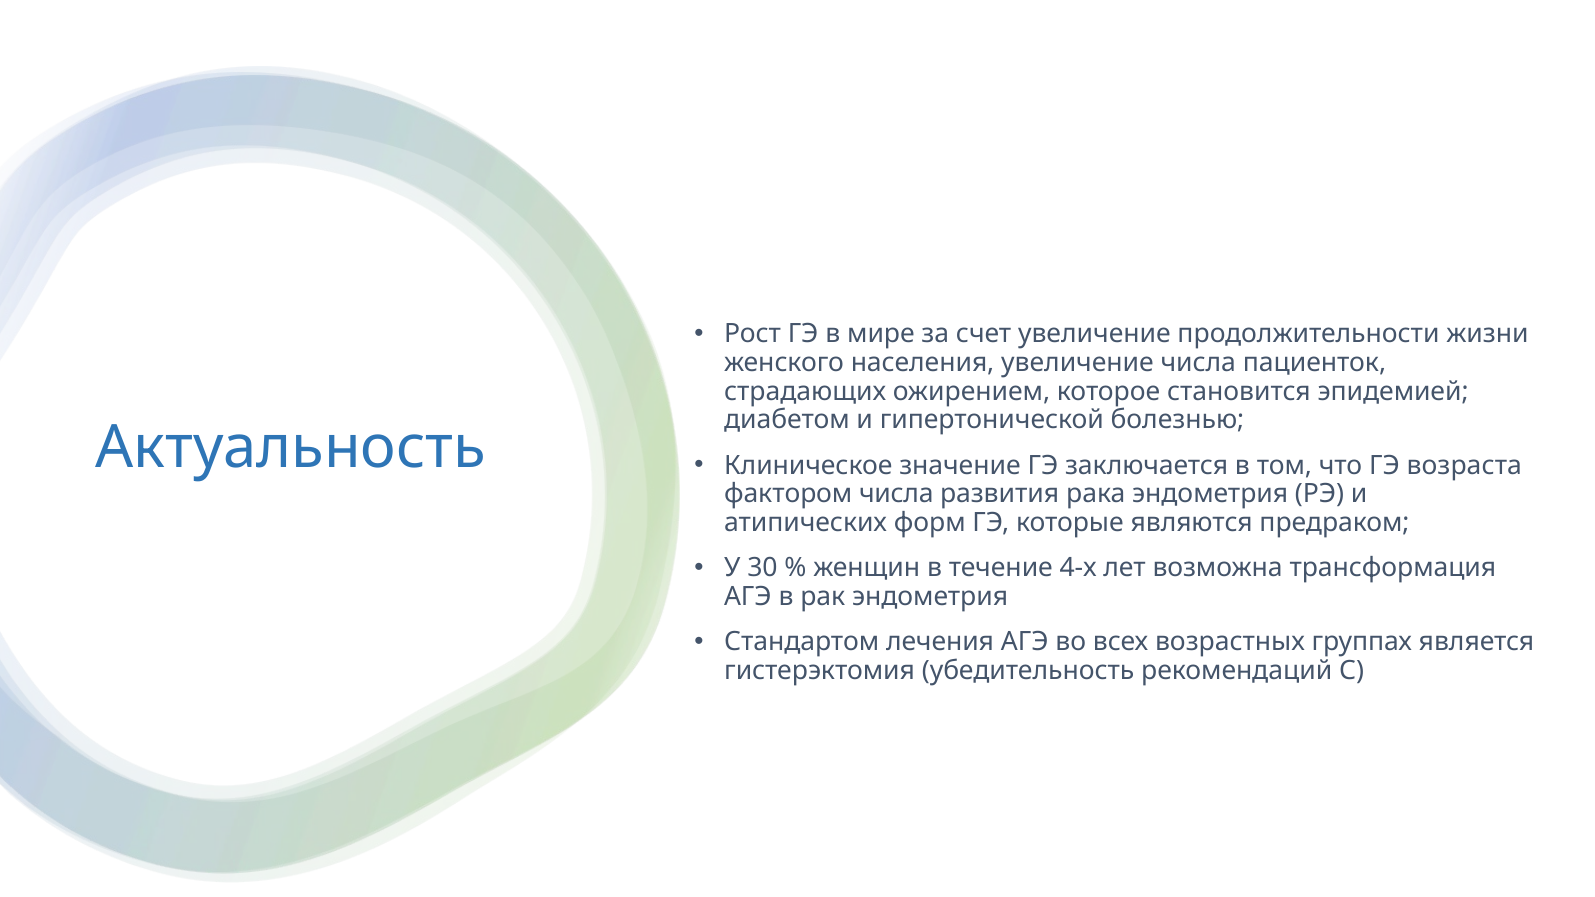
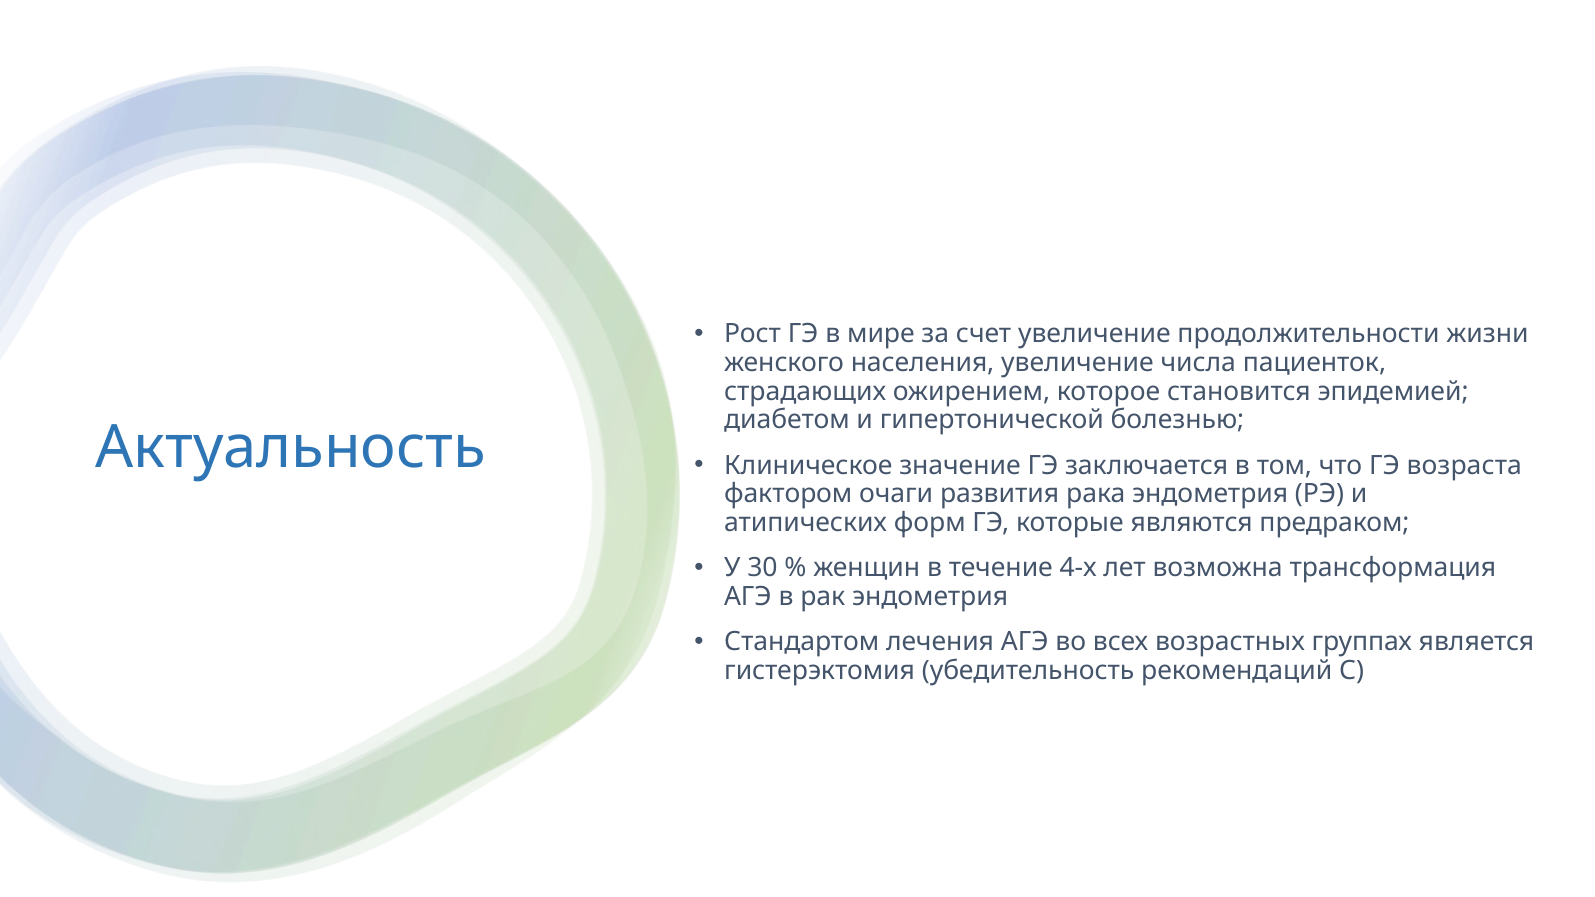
фактором числа: числа -> очаги (896, 494)
